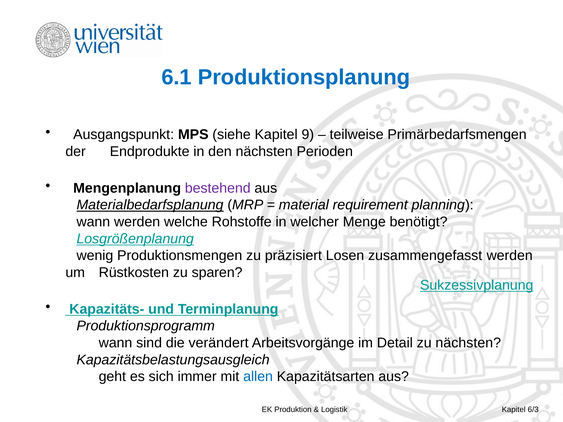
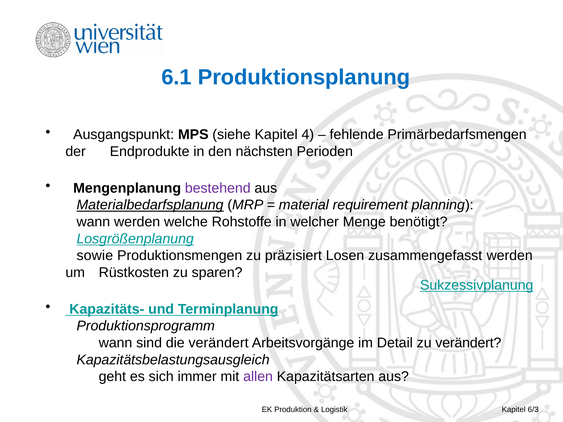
9: 9 -> 4 (308, 135)
teilweise: teilweise -> fehlende (357, 135)
wenig: wenig -> sowie (95, 256)
zu nächsten: nächsten -> verändert (468, 343)
allen colour: blue -> purple (258, 377)
